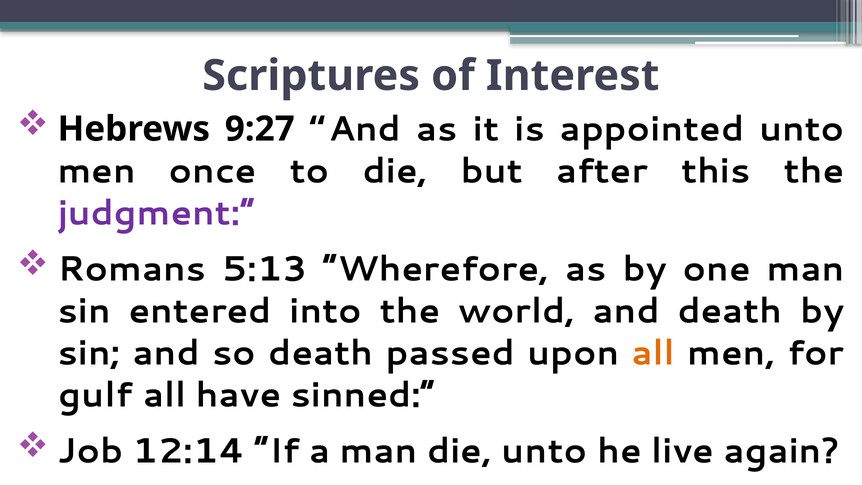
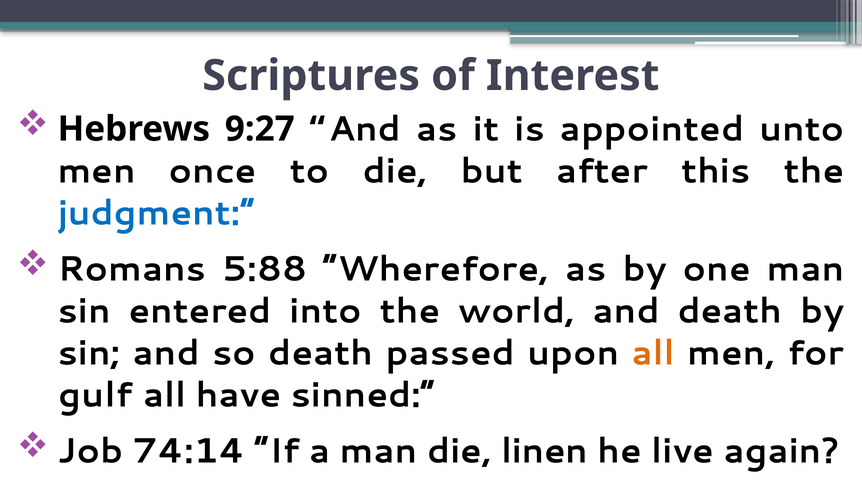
judgment colour: purple -> blue (156, 213)
5:13: 5:13 -> 5:88 (265, 269)
12:14: 12:14 -> 74:14 (189, 451)
die unto: unto -> linen (545, 451)
